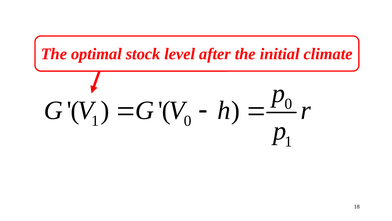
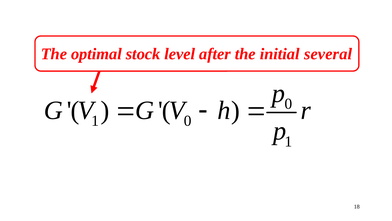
climate: climate -> several (328, 54)
